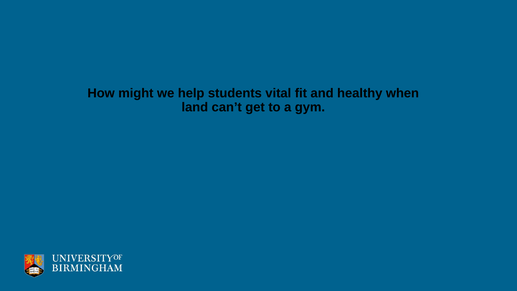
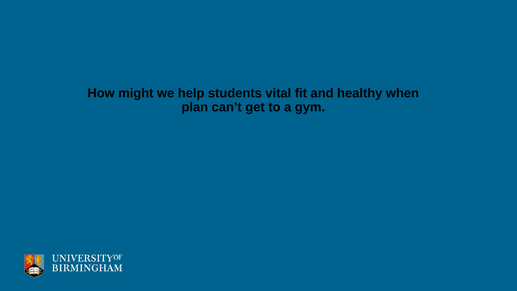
land: land -> plan (195, 107)
